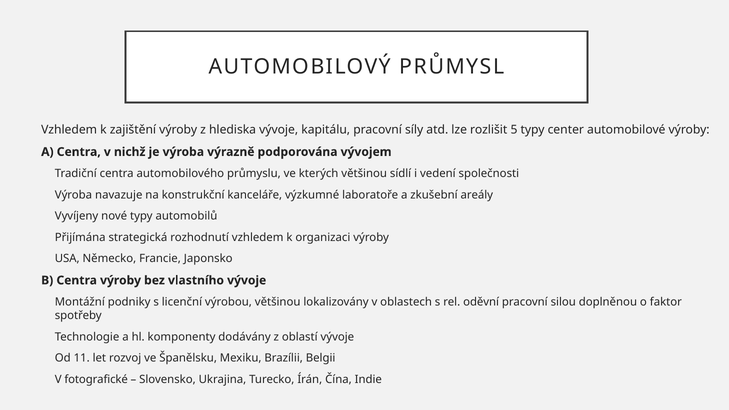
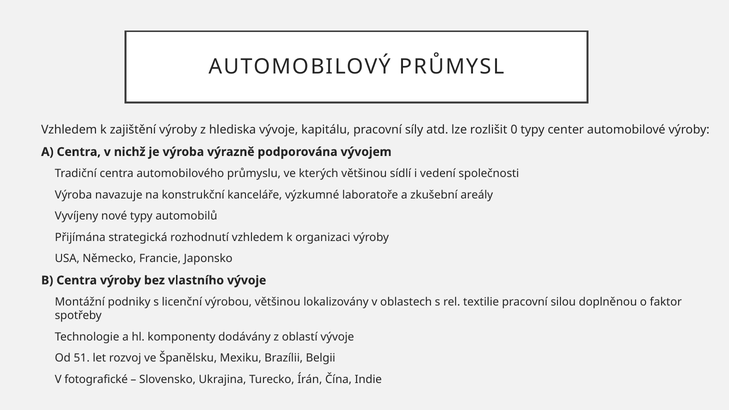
5: 5 -> 0 (514, 130)
oděvní: oděvní -> textilie (481, 302)
11: 11 -> 51 (82, 358)
